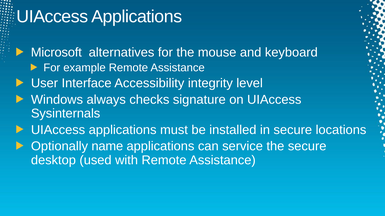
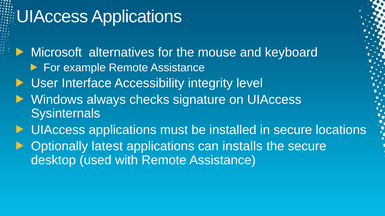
name: name -> latest (107, 147)
service: service -> installs (242, 147)
